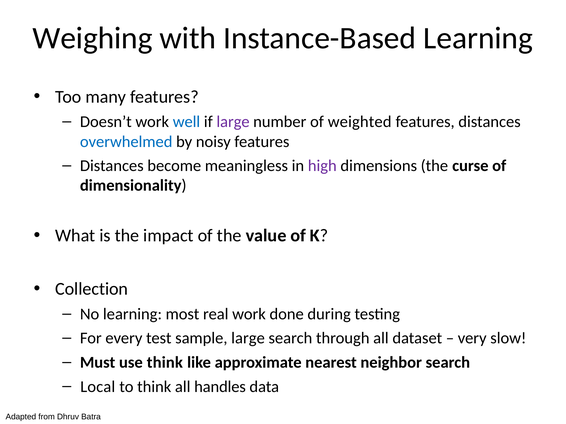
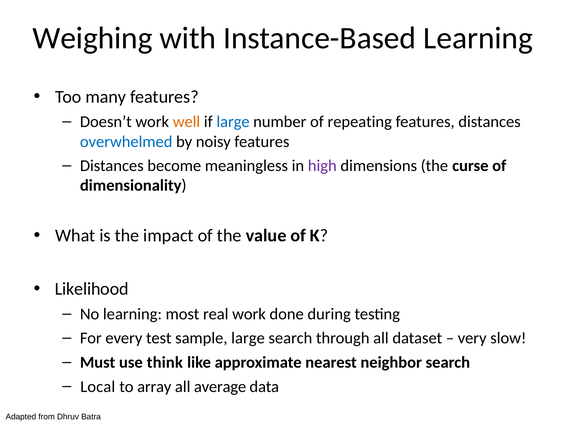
well colour: blue -> orange (186, 122)
large colour: purple -> blue (233, 122)
weighted: weighted -> repeating (360, 122)
Collection: Collection -> Likelihood (92, 289)
to think: think -> array (154, 387)
handles: handles -> average (220, 387)
